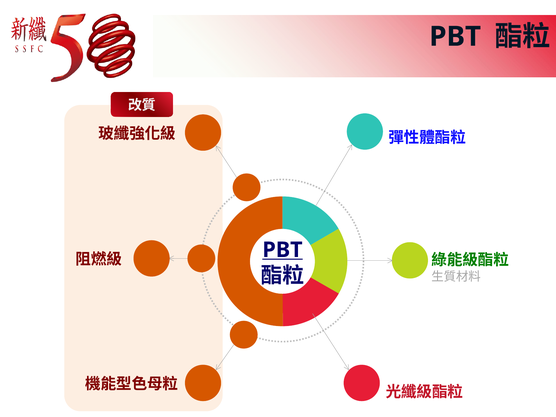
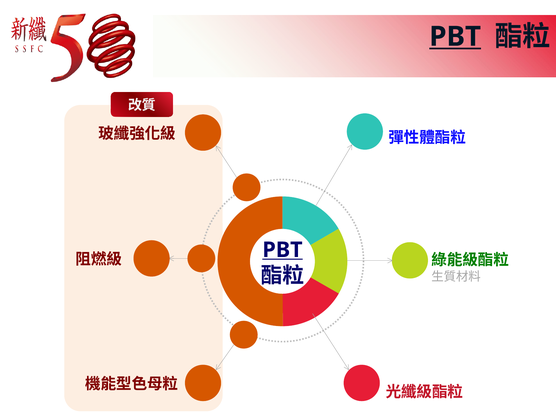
PBT underline: none -> present (455, 37)
